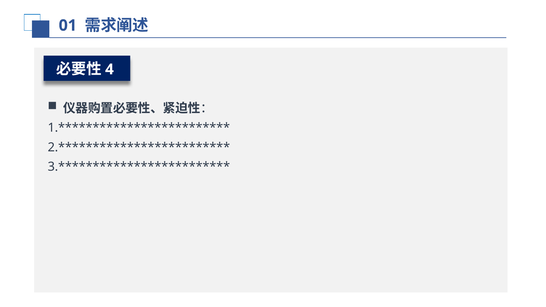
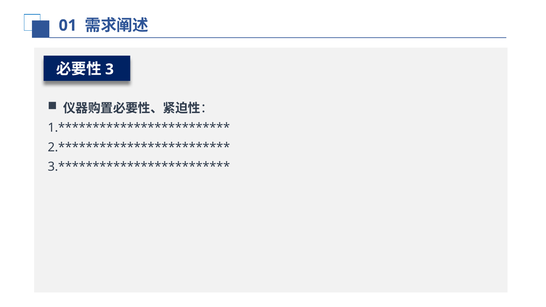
4: 4 -> 3 (109, 69)
